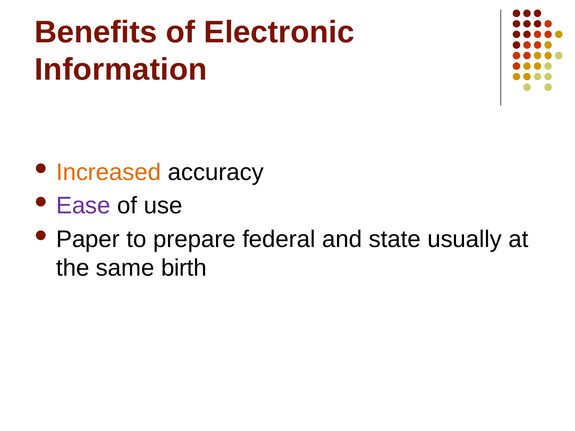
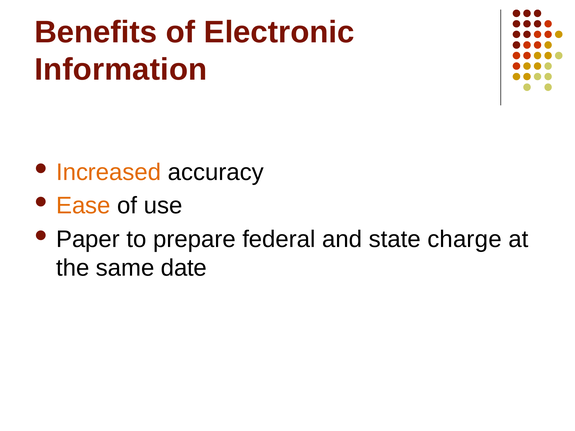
Ease colour: purple -> orange (83, 206)
usually: usually -> charge (465, 239)
birth: birth -> date (184, 268)
